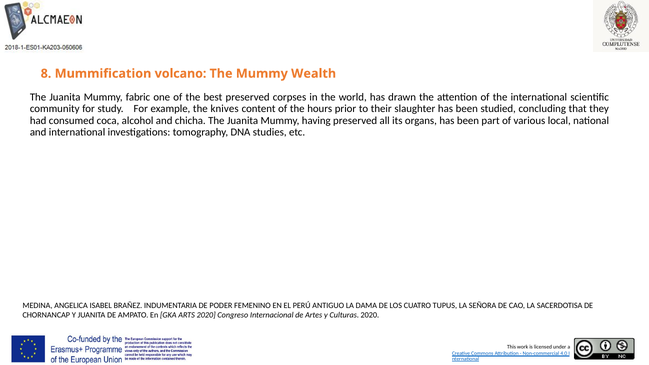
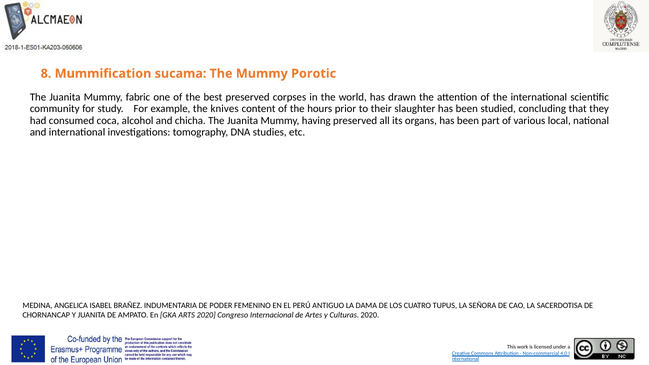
volcano: volcano -> sucama (181, 74)
Wealth: Wealth -> Porotic (314, 74)
